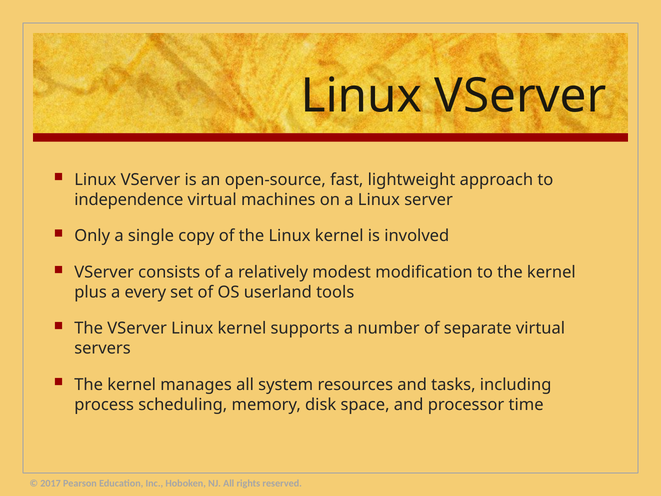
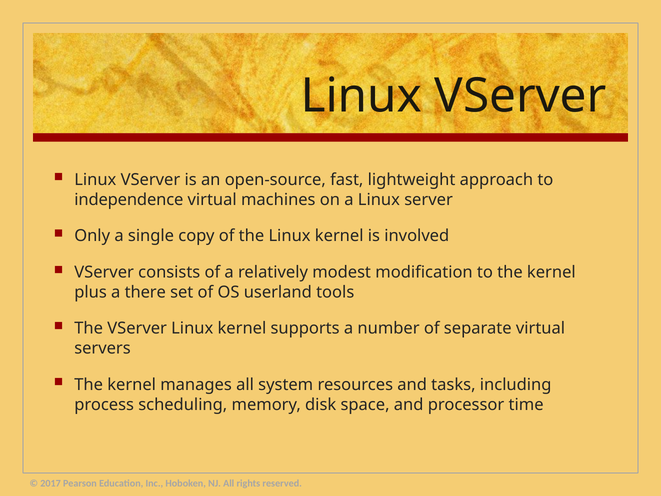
every: every -> there (145, 292)
